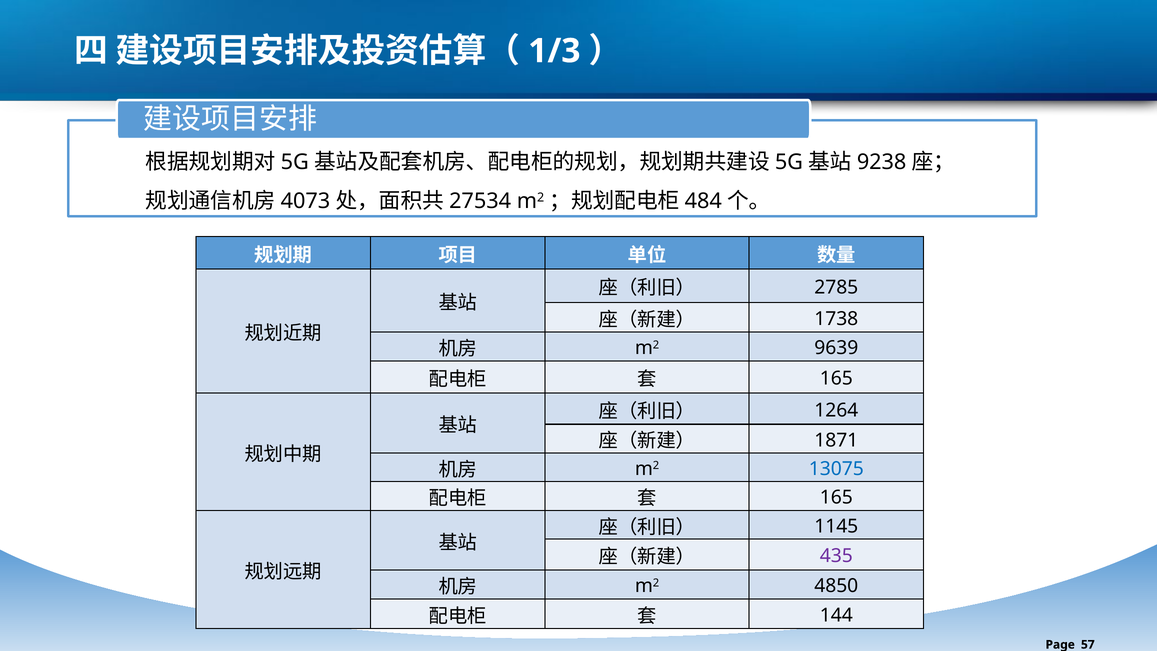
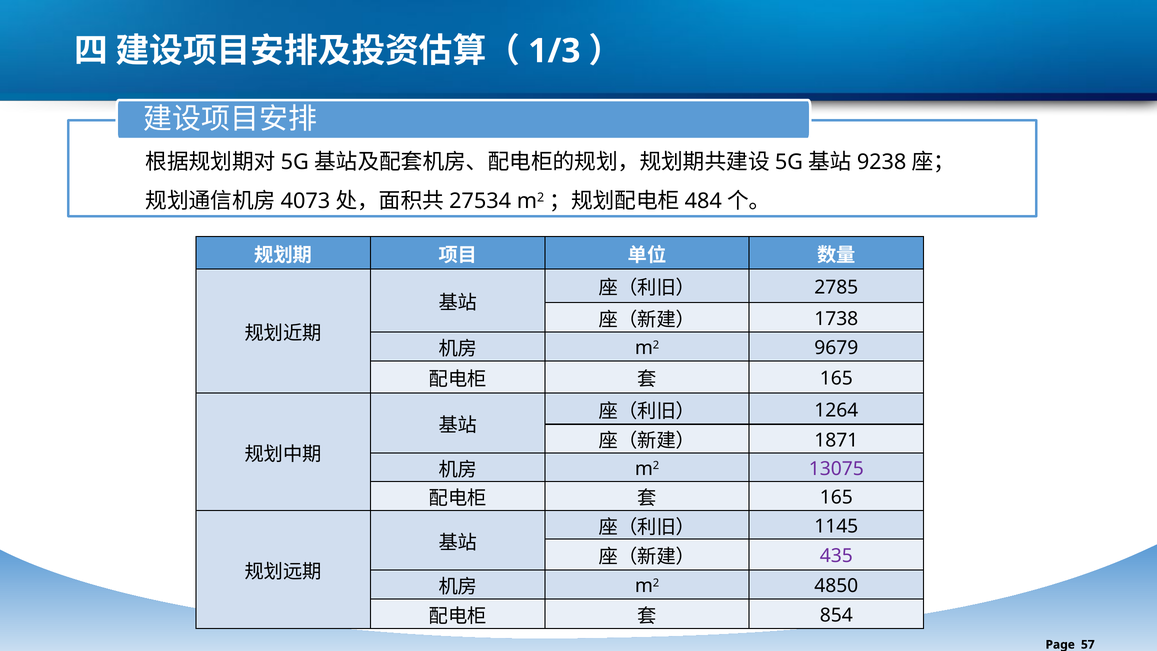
9639: 9639 -> 9679 (836, 348)
13075 colour: blue -> purple (836, 469)
144: 144 -> 854 (836, 615)
